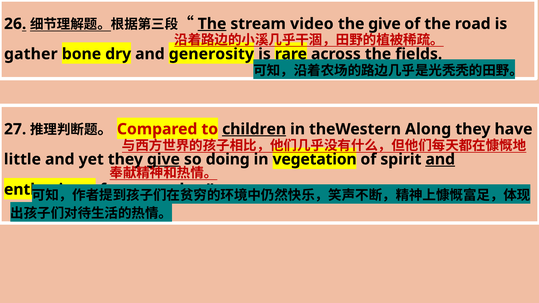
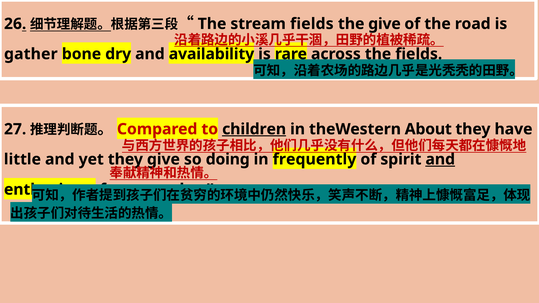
The underline: present -> none (212, 24)
stream video: video -> fields (312, 24)
generosity: generosity -> availability (211, 54)
Along: Along -> About (428, 129)
give underline: present -> none (163, 159)
vegetation: vegetation -> frequently (315, 159)
